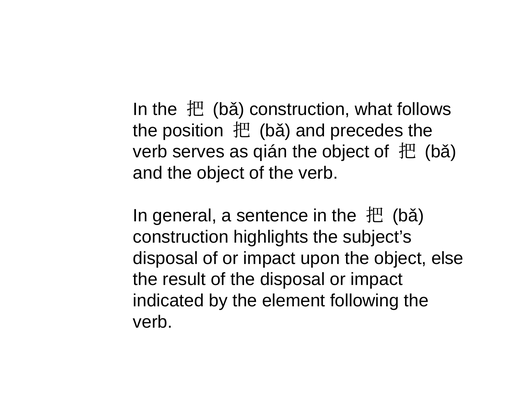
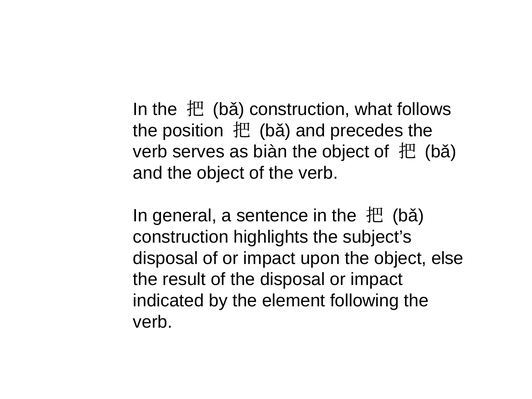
qián: qián -> biàn (270, 152)
